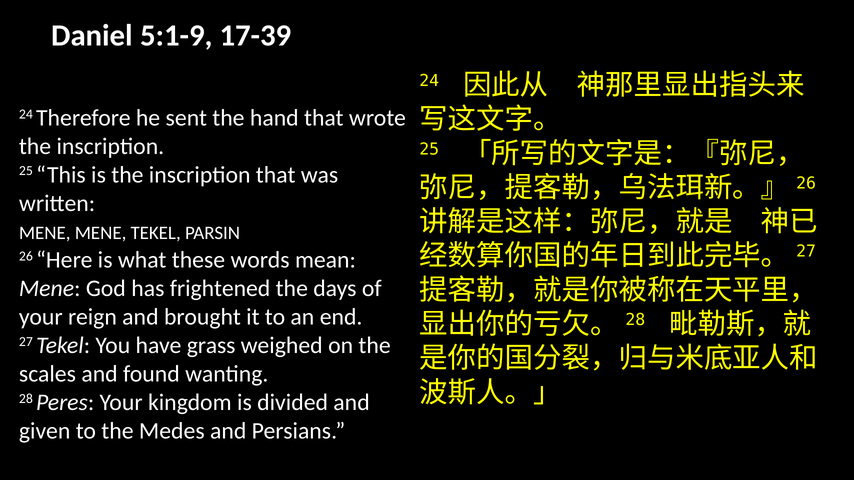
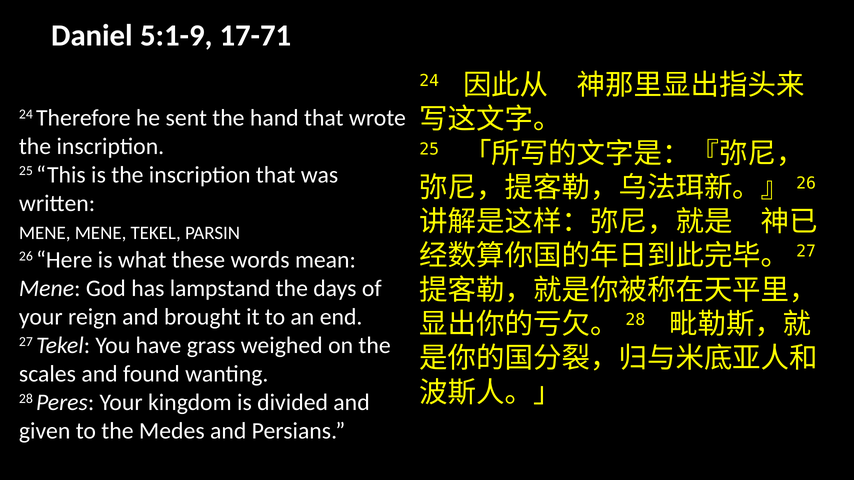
17-39: 17-39 -> 17-71 (256, 36)
frightened: frightened -> lampstand (220, 289)
